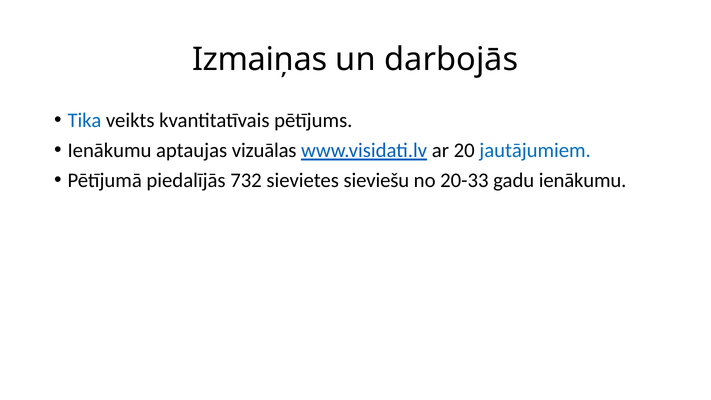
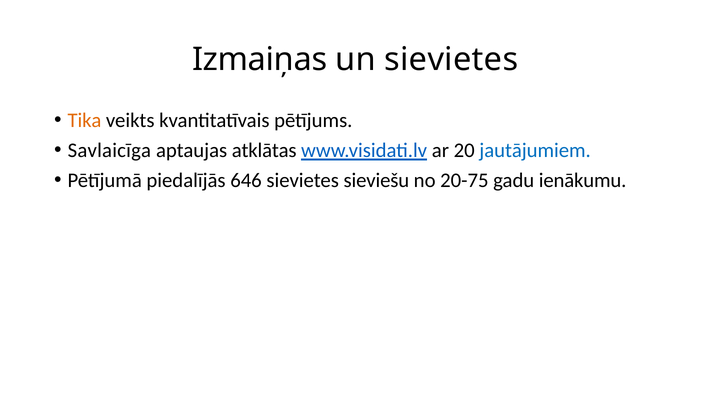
un darbojās: darbojās -> sievietes (451, 60)
Tika colour: blue -> orange (84, 120)
Ienākumu: Ienākumu -> Savlaicīga (109, 150)
vizuālas: vizuālas -> atklātas (264, 150)
732: 732 -> 646 (246, 180)
20-33: 20-33 -> 20-75 (464, 180)
